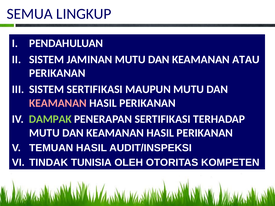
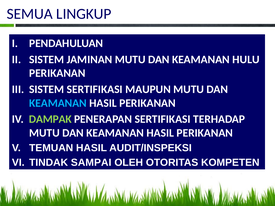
ATAU: ATAU -> HULU (246, 60)
KEAMANAN colour: pink -> light blue (58, 103)
TUNISIA: TUNISIA -> SAMPAI (91, 163)
